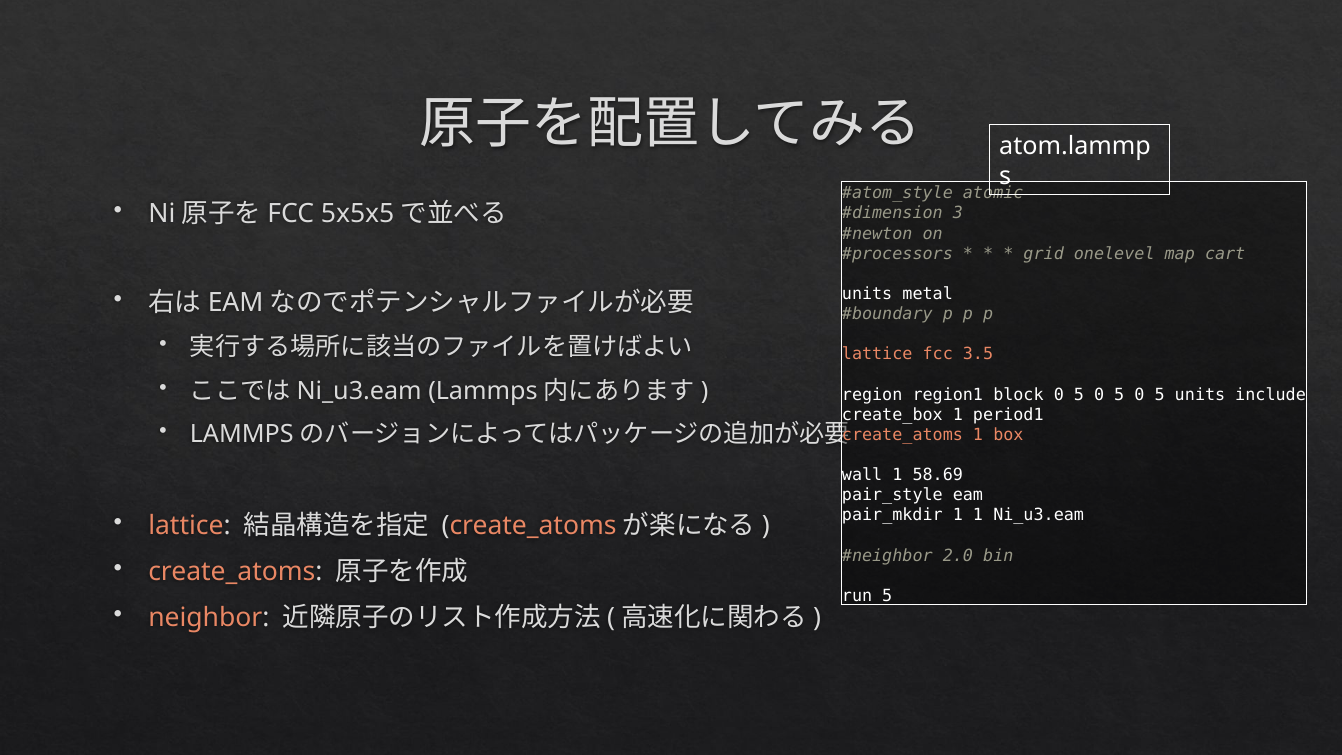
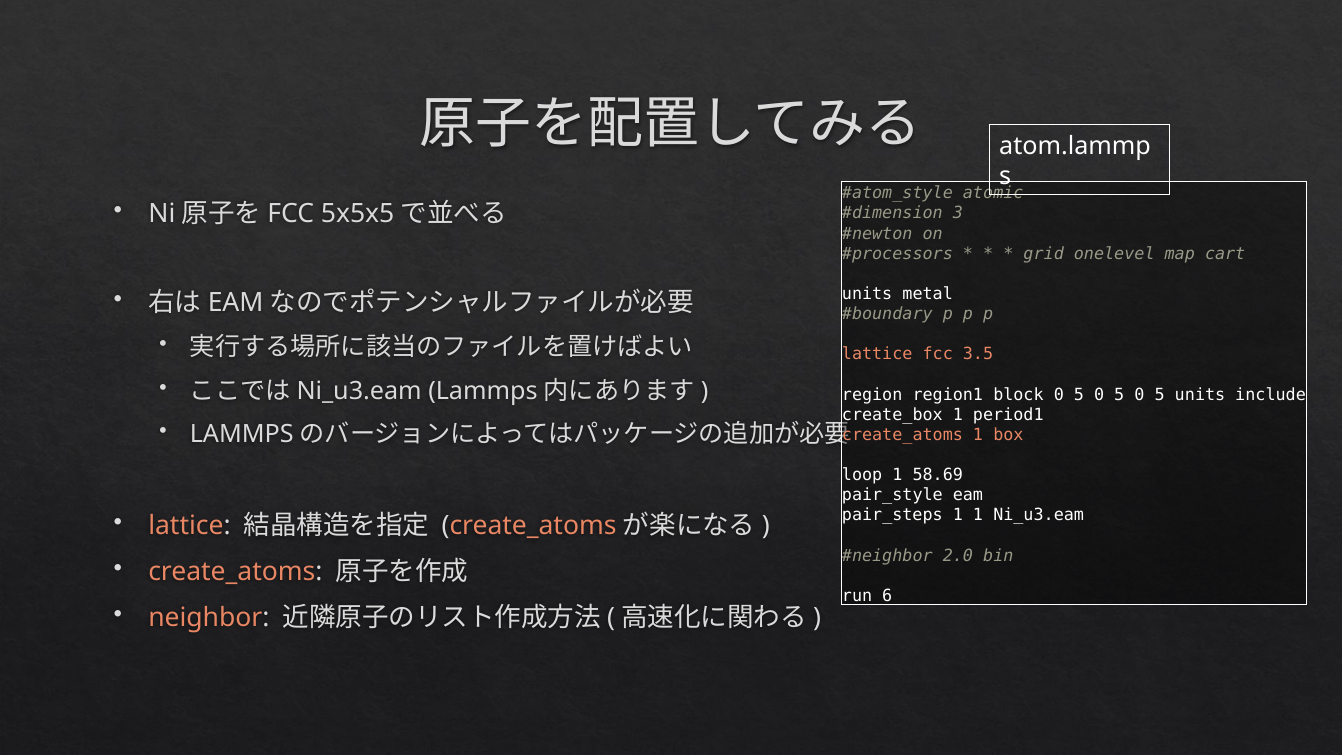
wall: wall -> loop (862, 475)
pair_mkdir: pair_mkdir -> pair_steps (892, 515)
run 5: 5 -> 6 (887, 596)
